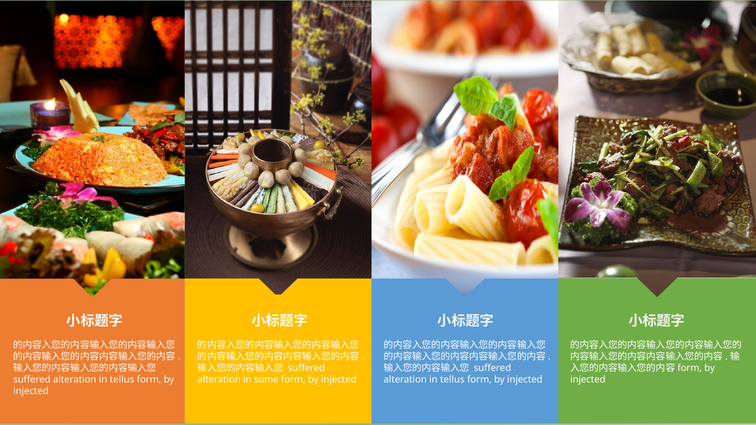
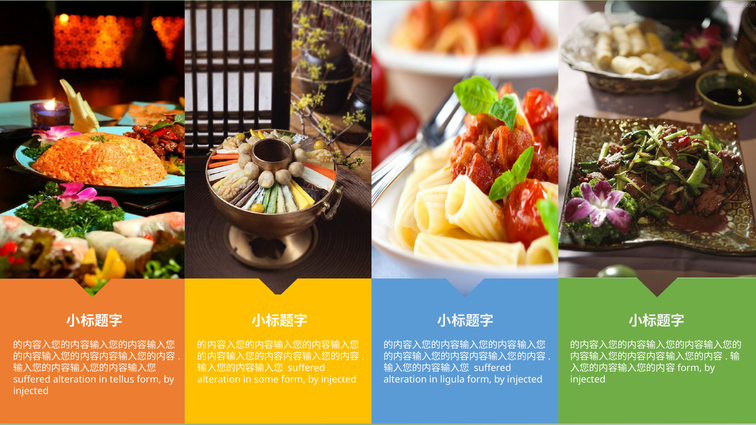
tellus: tellus -> ligula (452, 380)
